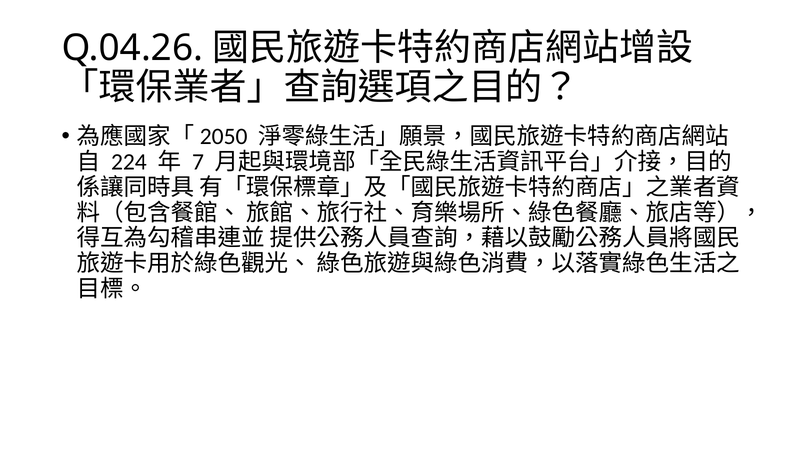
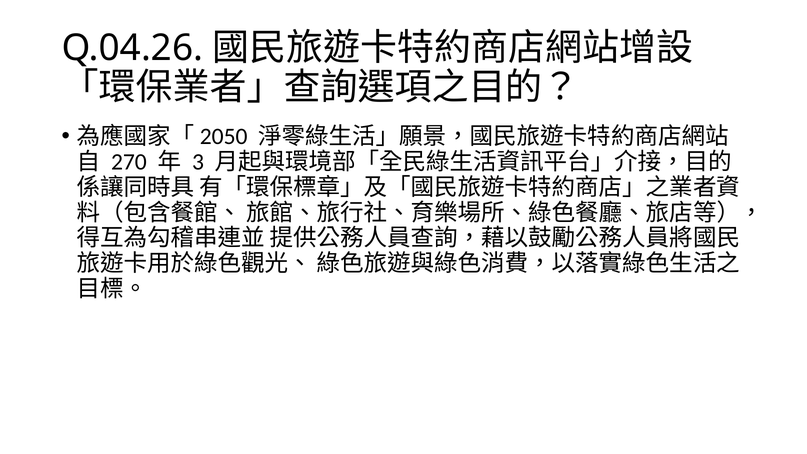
224: 224 -> 270 (129, 162)
7: 7 -> 3 (198, 162)
